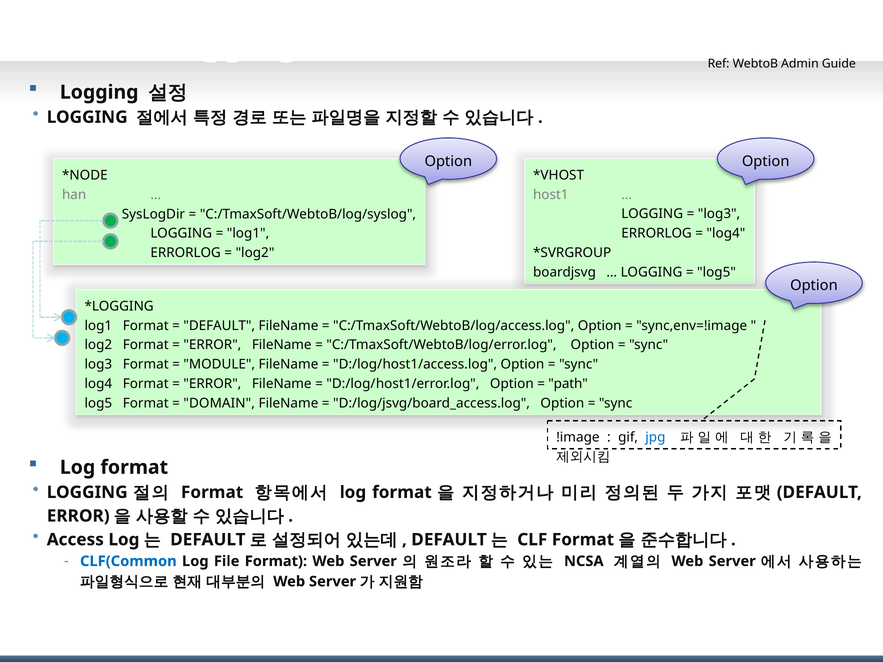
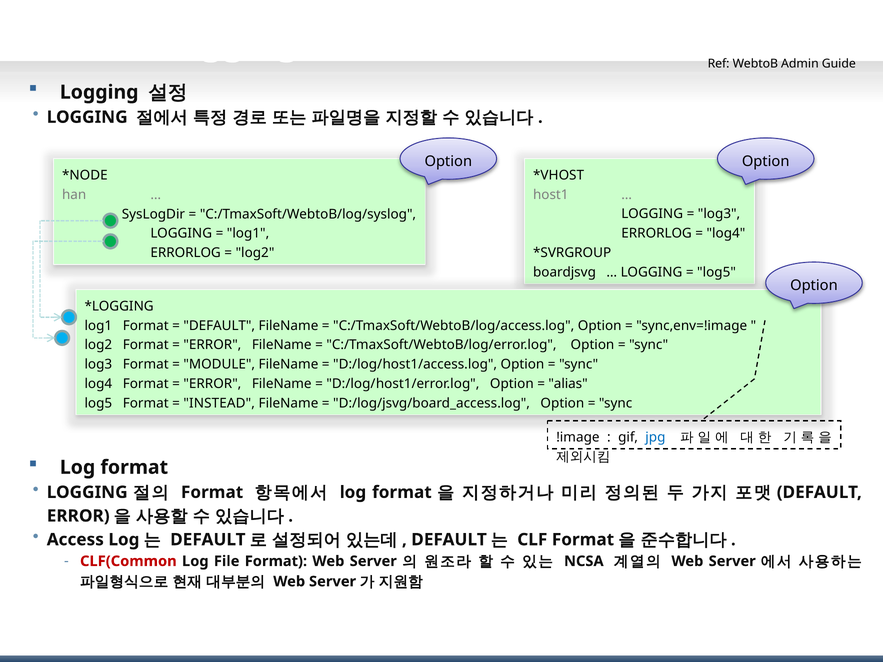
path: path -> alias (568, 384)
DOMAIN: DOMAIN -> INSTEAD (219, 403)
CLF(Common colour: blue -> red (128, 561)
